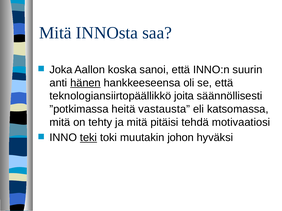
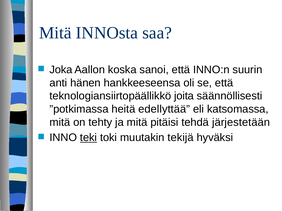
hänen underline: present -> none (85, 83)
vastausta: vastausta -> edellyttää (164, 109)
motivaatiosi: motivaatiosi -> järjestetään (241, 123)
johon: johon -> tekijä (181, 138)
